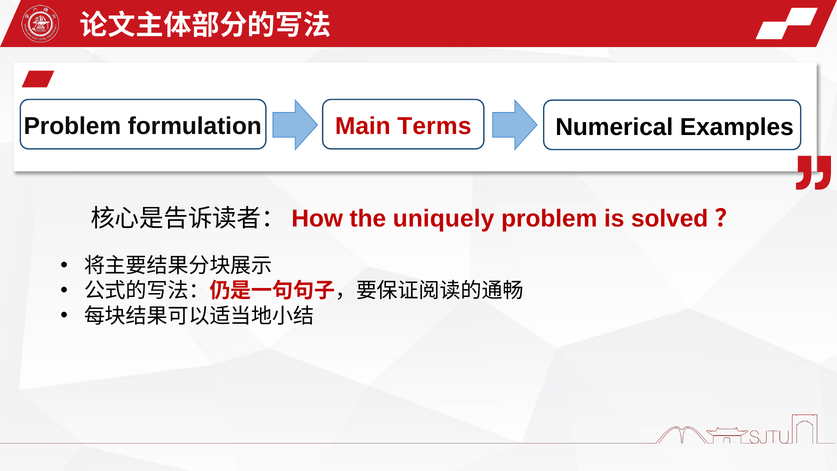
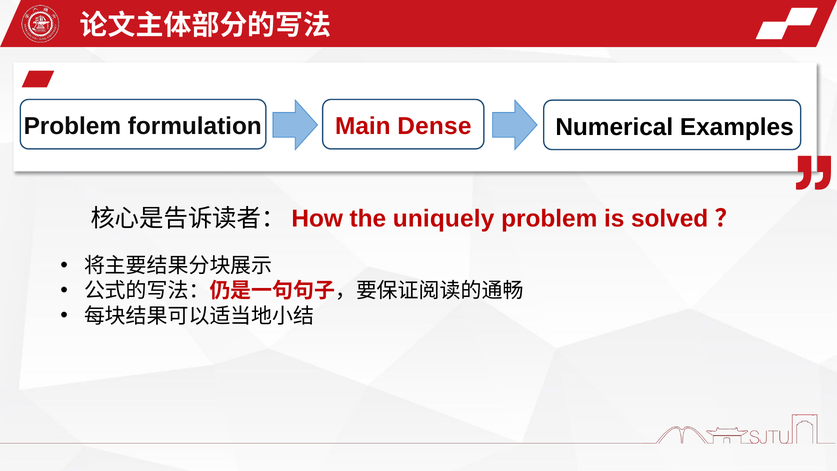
Terms: Terms -> Dense (434, 126)
